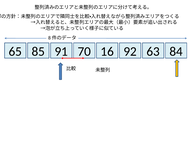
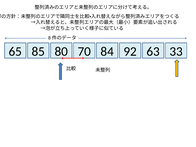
91: 91 -> 80 (61, 51)
16: 16 -> 84 (107, 51)
84: 84 -> 33 (176, 51)
